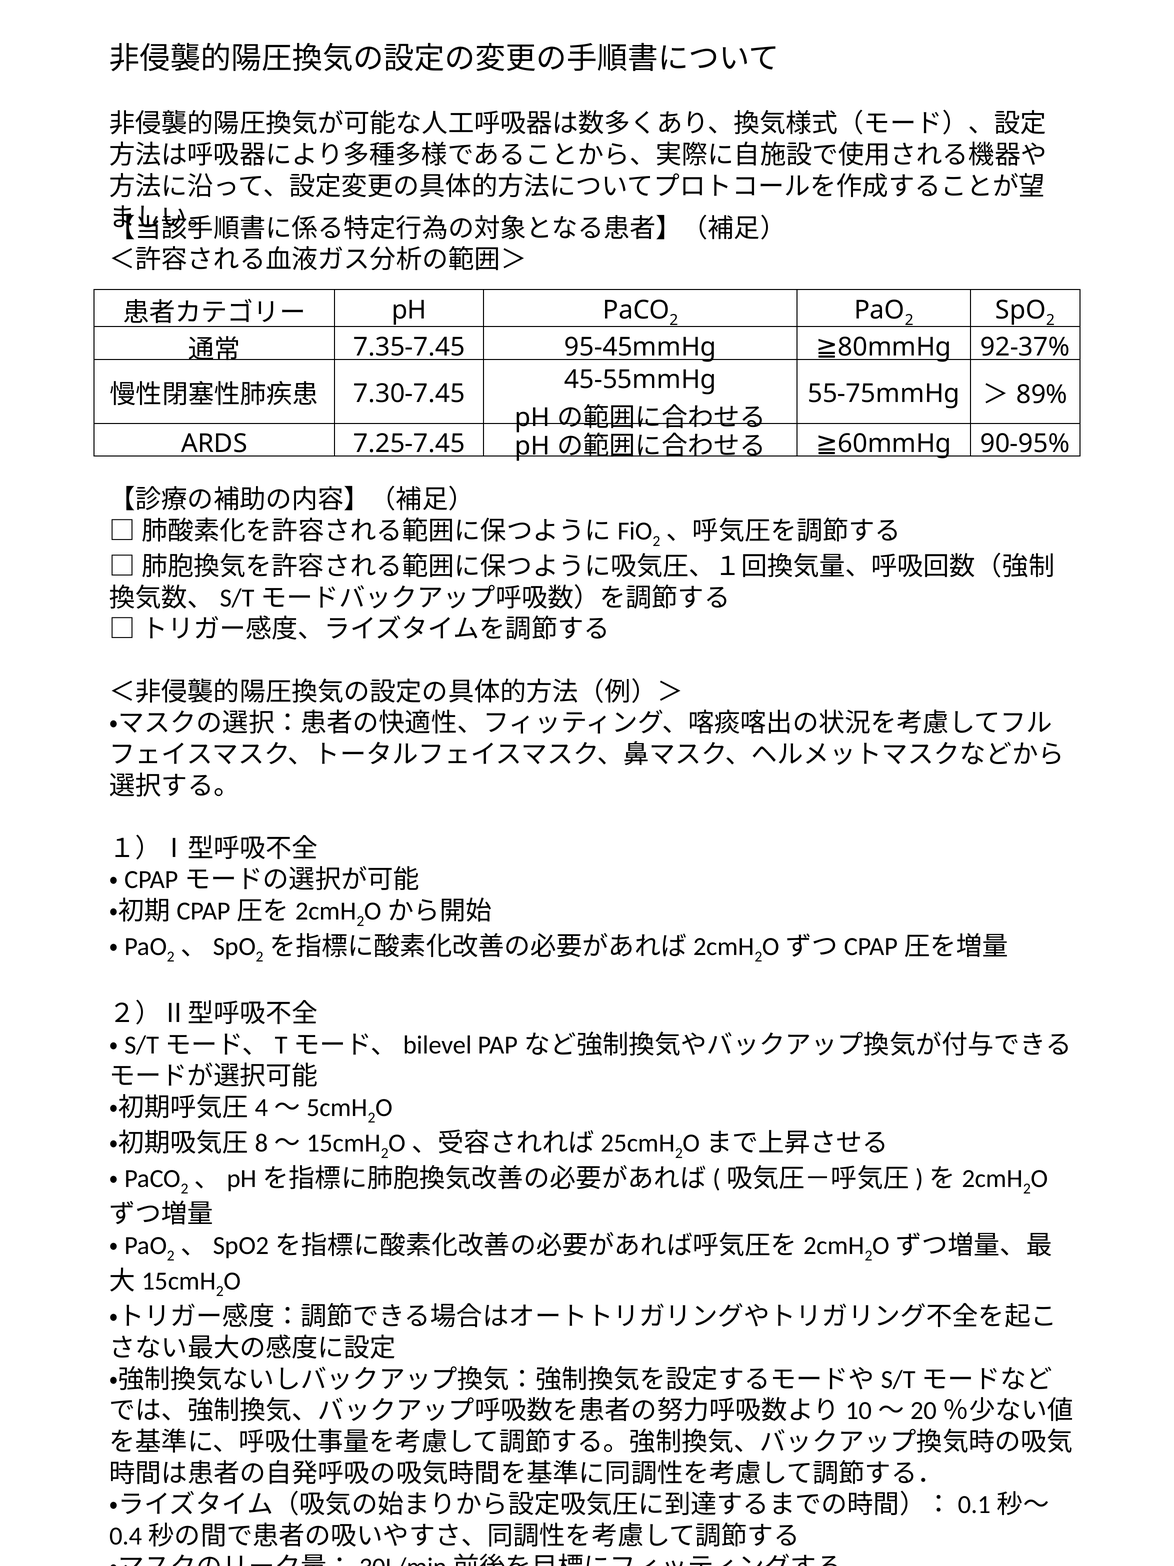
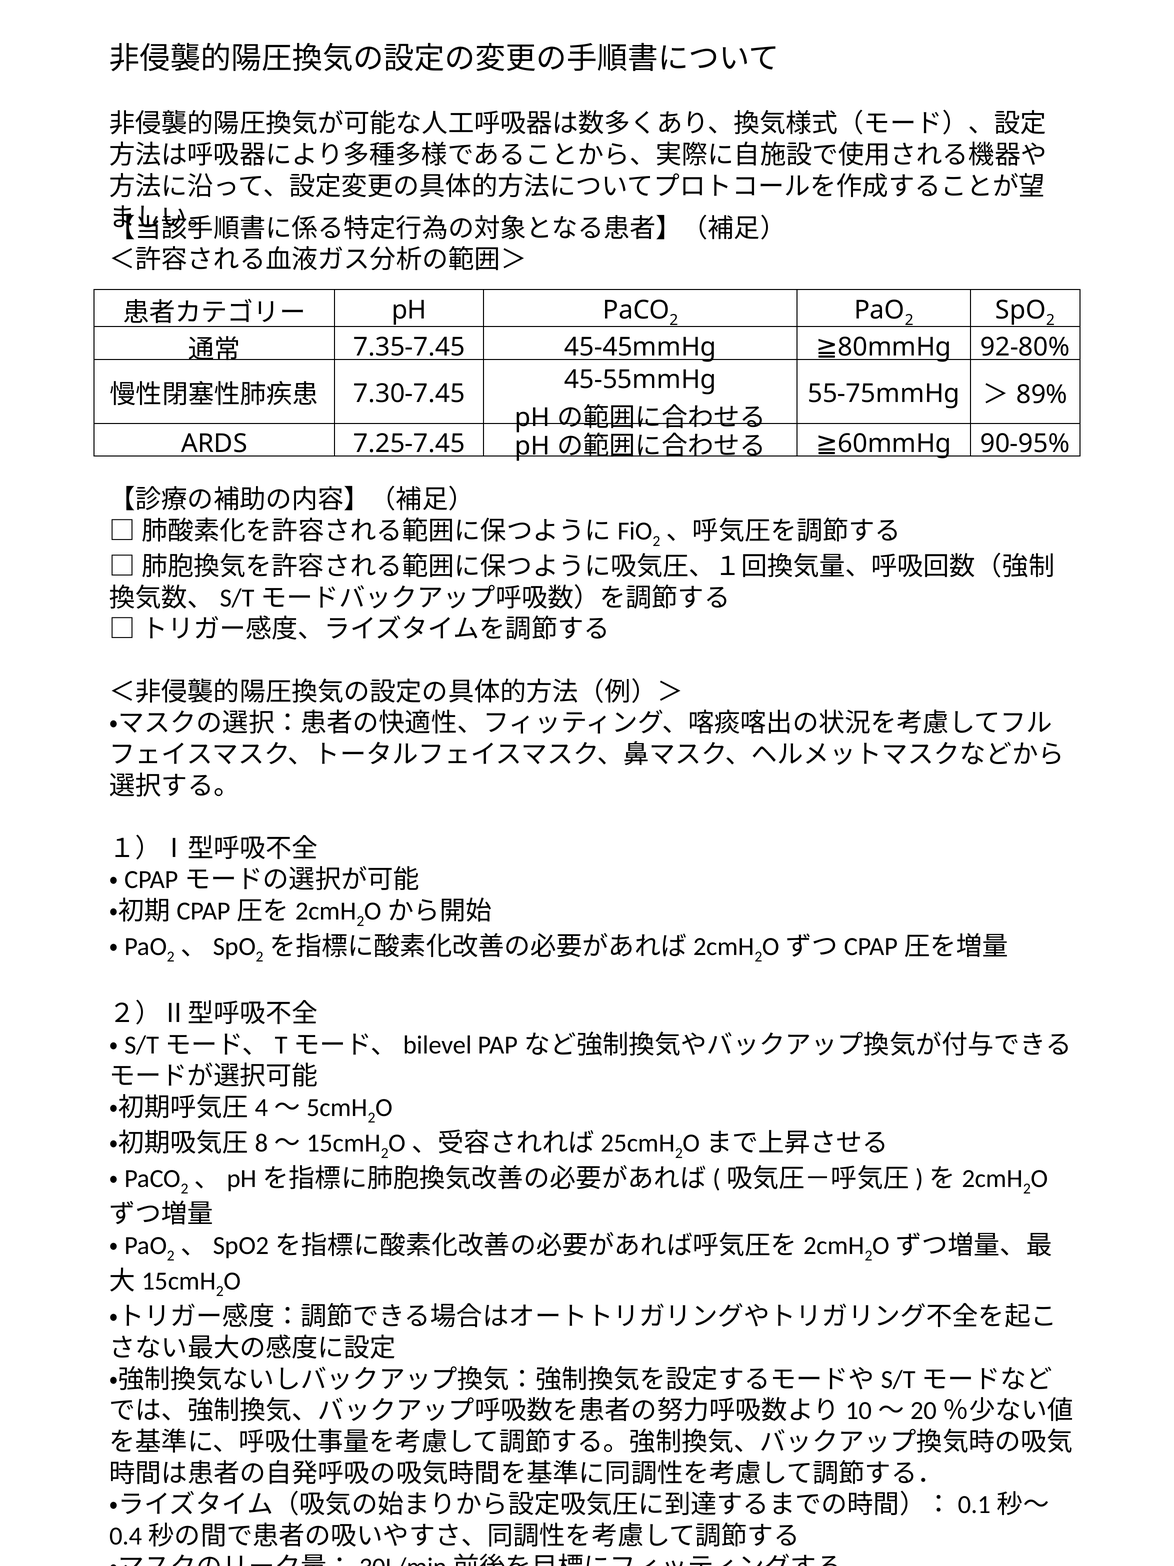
95-45mmHg: 95-45mmHg -> 45-45mmHg (640, 347)
92-37%: 92-37% -> 92-80% (1025, 347)
